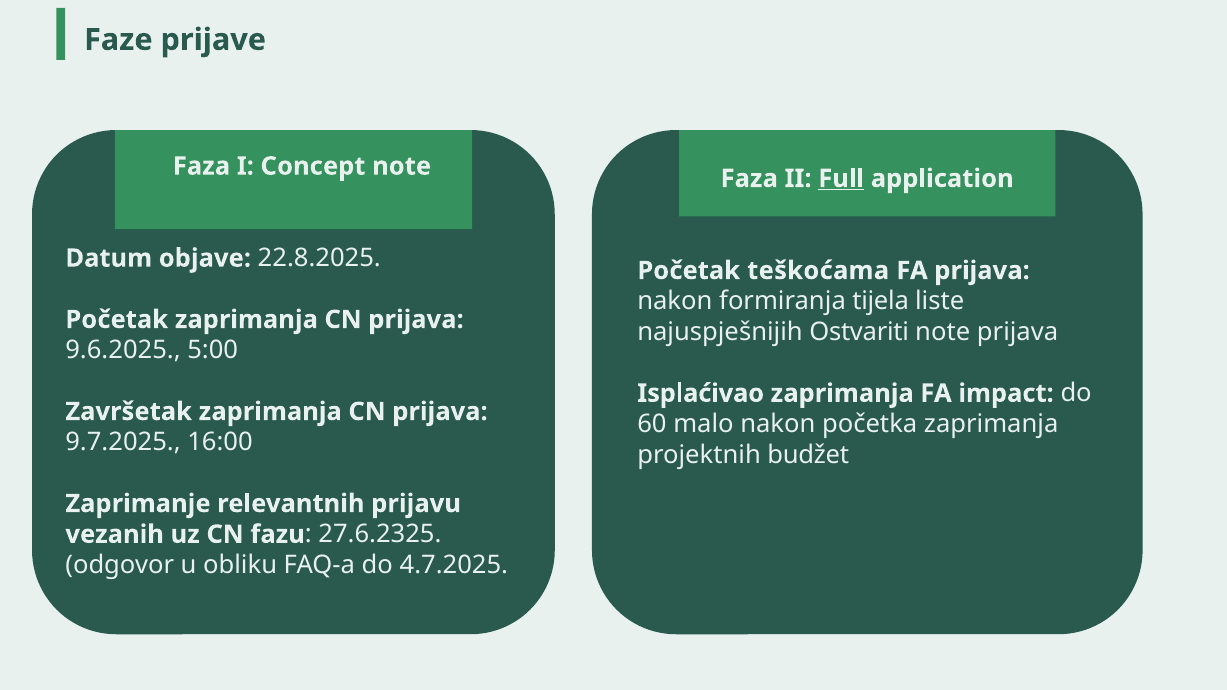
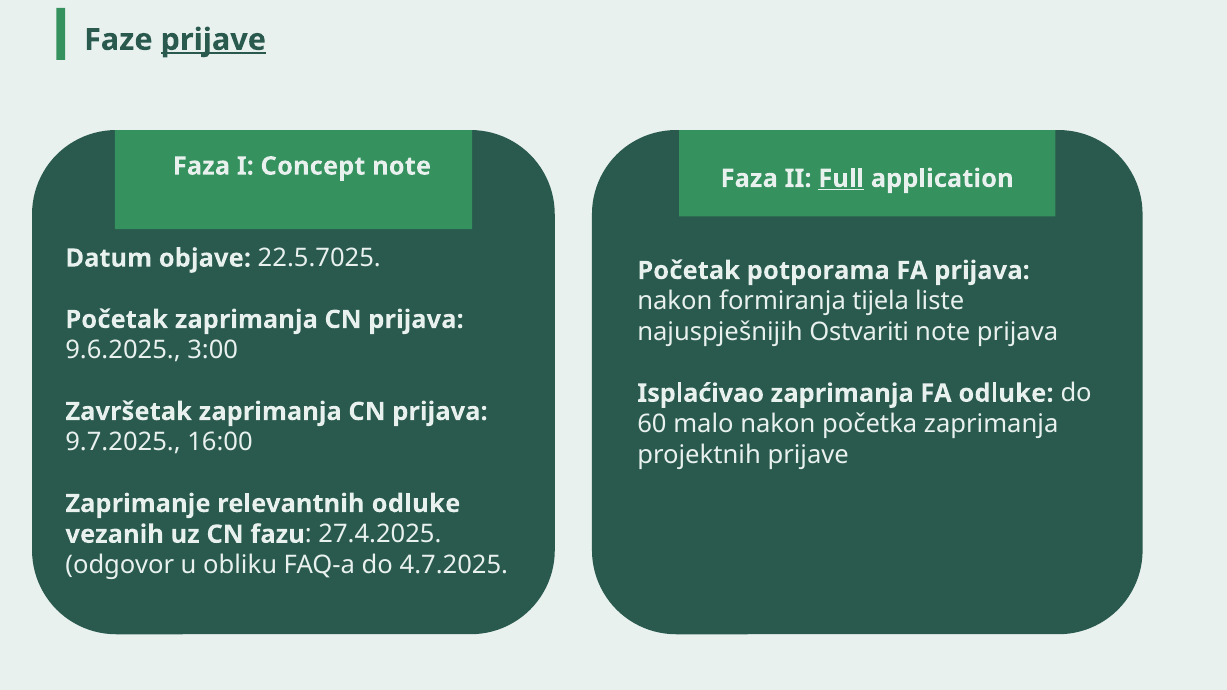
prijave underline: none -> present (213, 40)
22.8.2025: 22.8.2025 -> 22.5.7025 (319, 258)
teškoćama: teškoćama -> potporama (818, 271)
5:00: 5:00 -> 3:00 (213, 350)
FA impact: impact -> odluke (1006, 393)
projektnih budžet: budžet -> prijave (808, 455)
relevantnih prijavu: prijavu -> odluke (416, 504)
27.6.2325: 27.6.2325 -> 27.4.2025 (380, 534)
